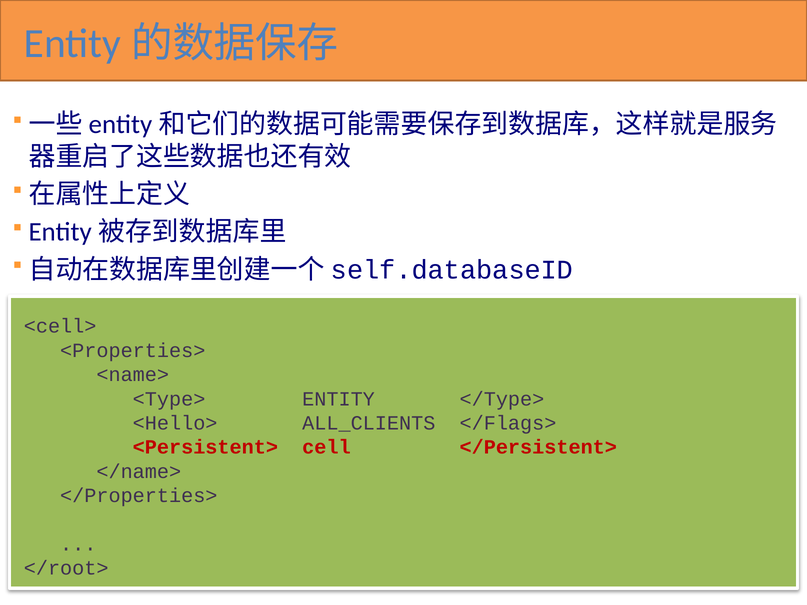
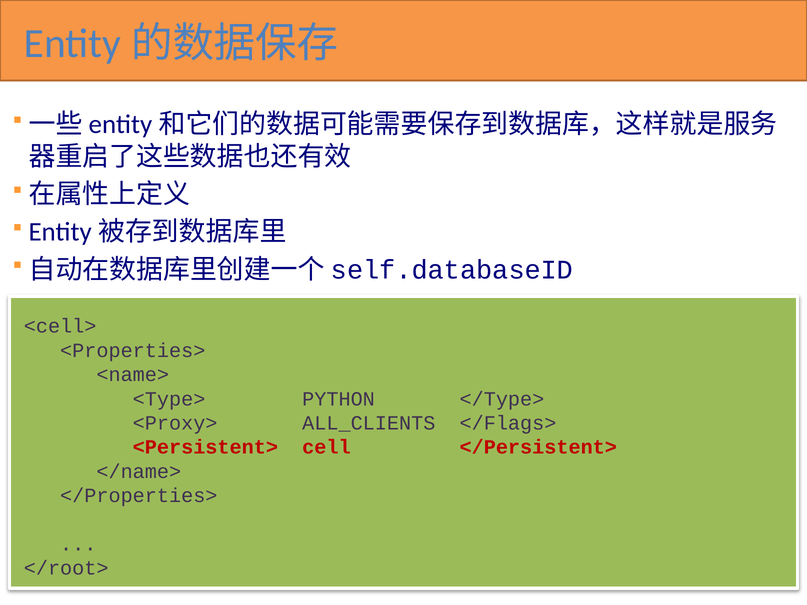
ENTITY: ENTITY -> PYTHON (339, 399)
<Hello>: <Hello> -> <Proxy> (175, 423)
